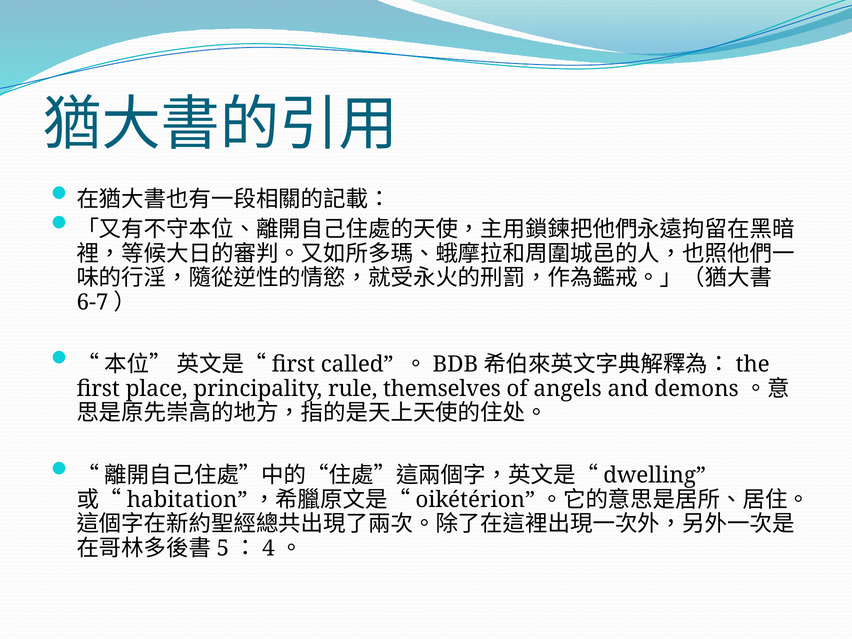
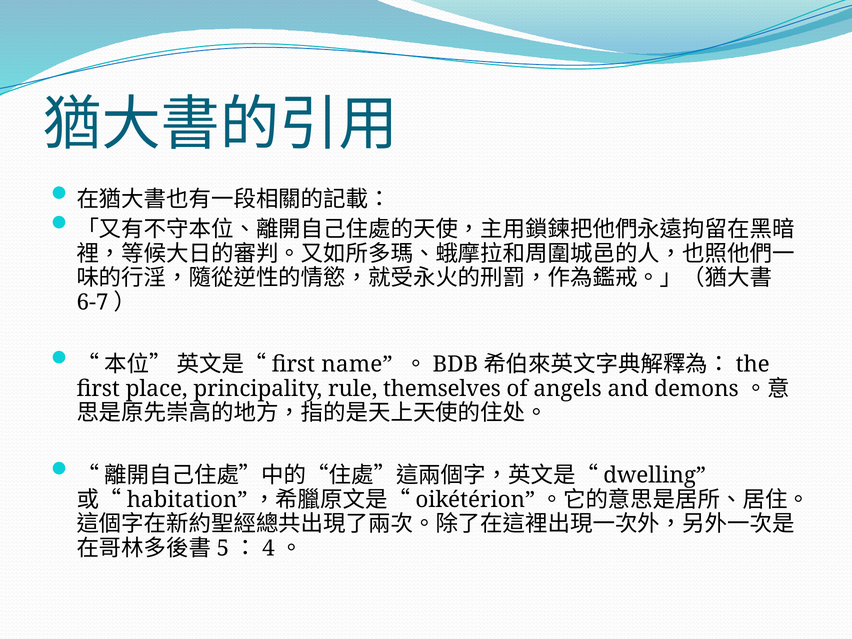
called: called -> name (357, 364)
